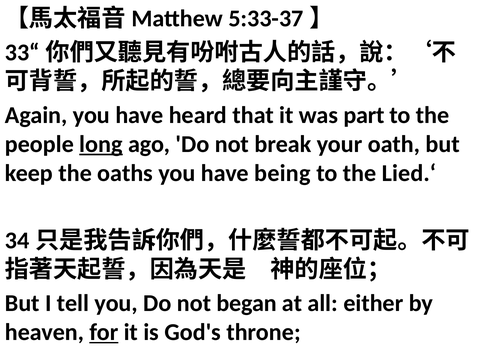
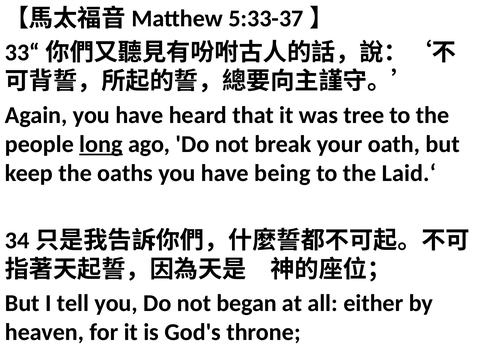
part: part -> tree (364, 115)
Lied.‘: Lied.‘ -> Laid.‘ (409, 173)
for underline: present -> none (104, 333)
